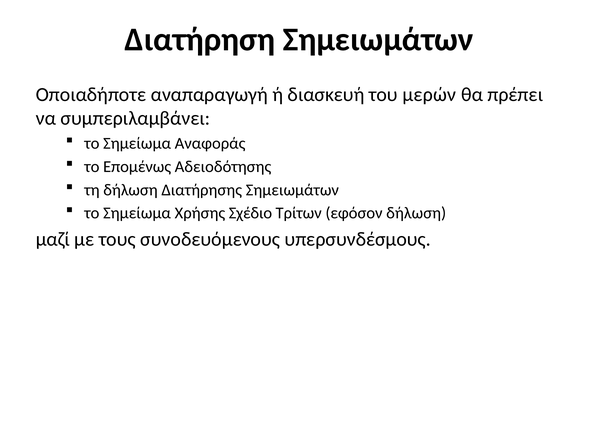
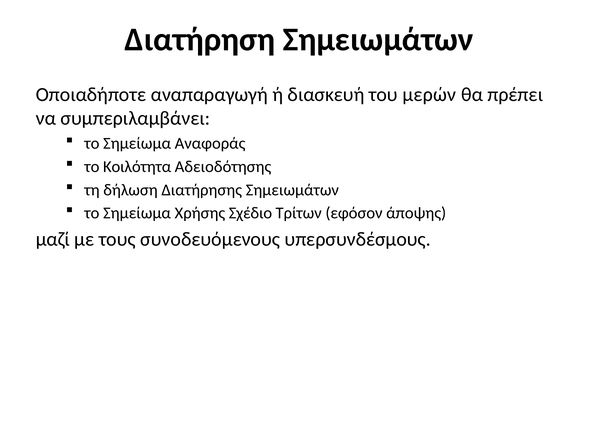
Επομένως: Επομένως -> Κοιλότητα (137, 167)
εφόσον δήλωση: δήλωση -> άποψης (416, 213)
